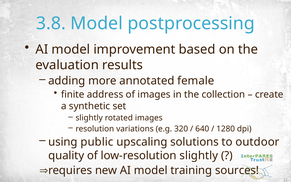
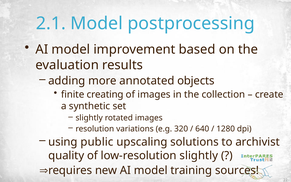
3.8: 3.8 -> 2.1 (51, 23)
female: female -> objects (196, 81)
address: address -> creating (105, 94)
outdoor: outdoor -> archivist (258, 142)
